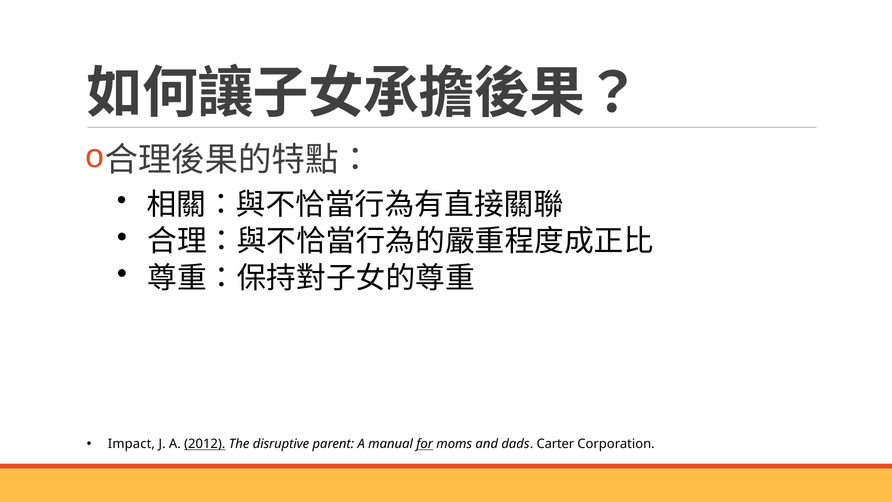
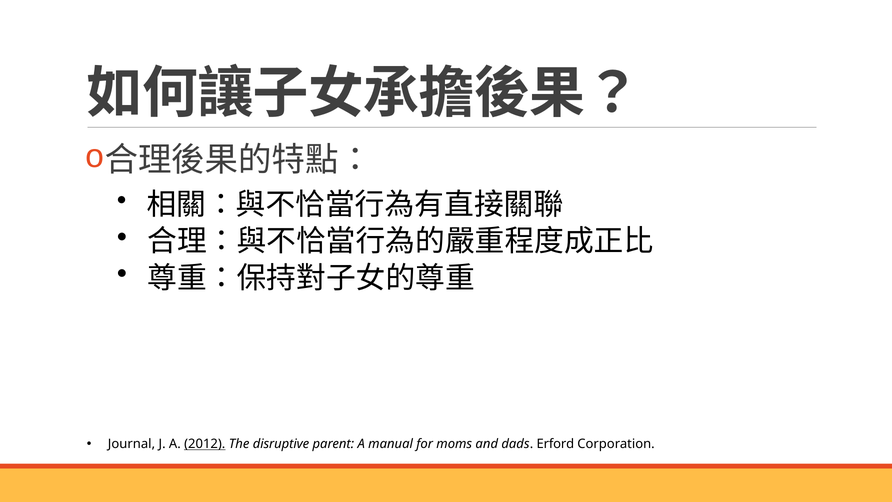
Impact: Impact -> Journal (131, 444)
for underline: present -> none (425, 444)
Carter: Carter -> Erford (555, 444)
